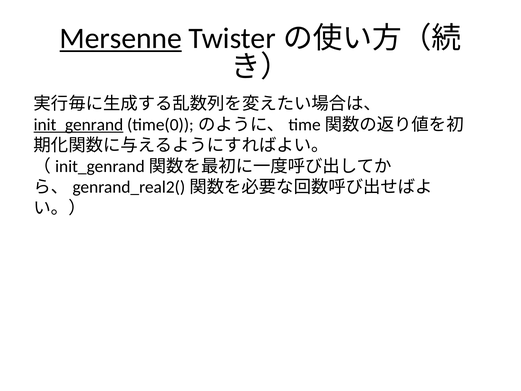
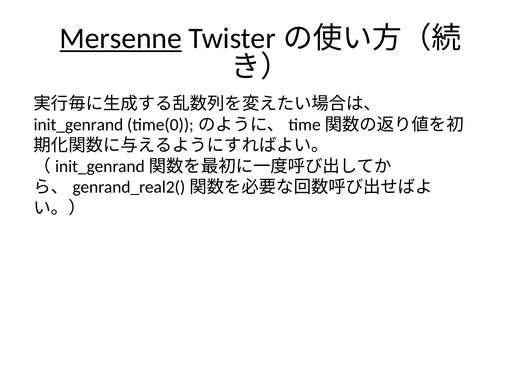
init_genrand underline: present -> none (78, 125)
